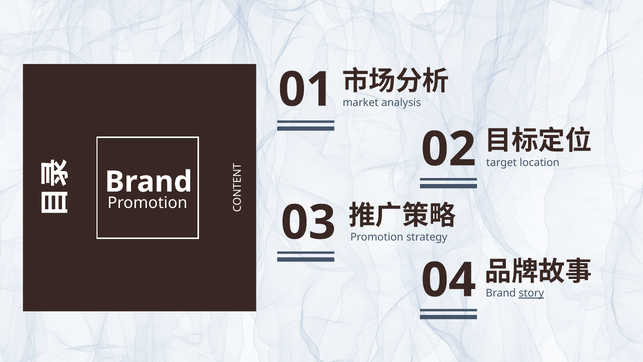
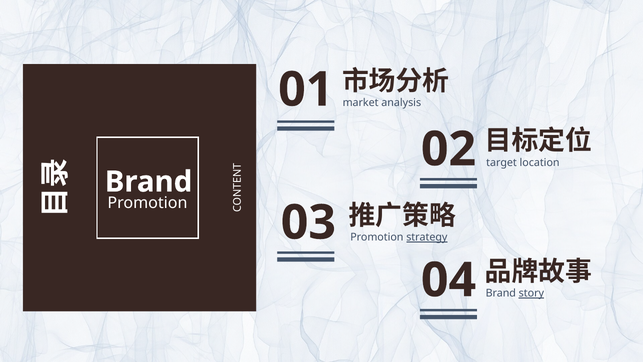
strategy underline: none -> present (427, 237)
